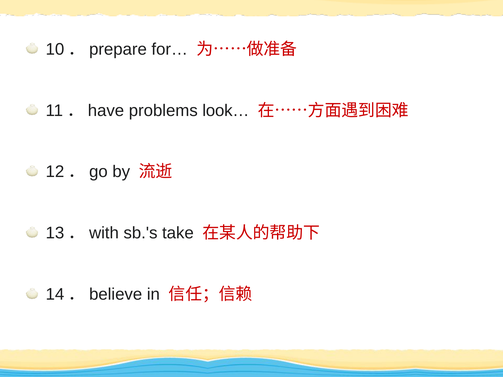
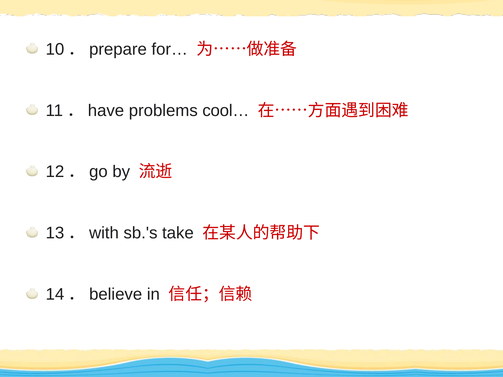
look…: look… -> cool… (226, 111)
